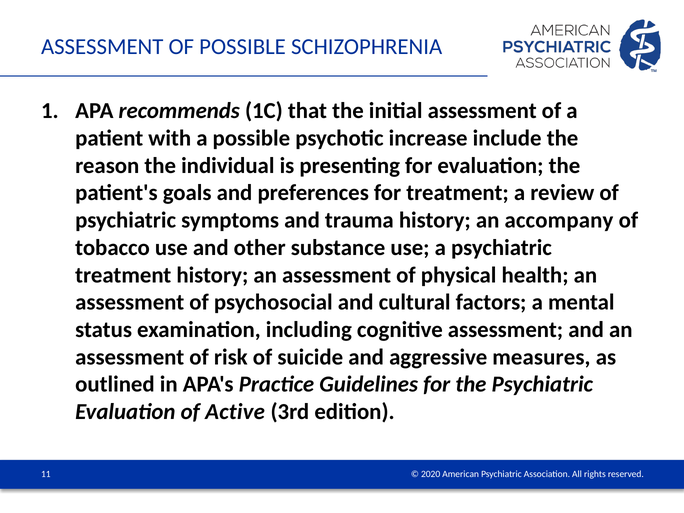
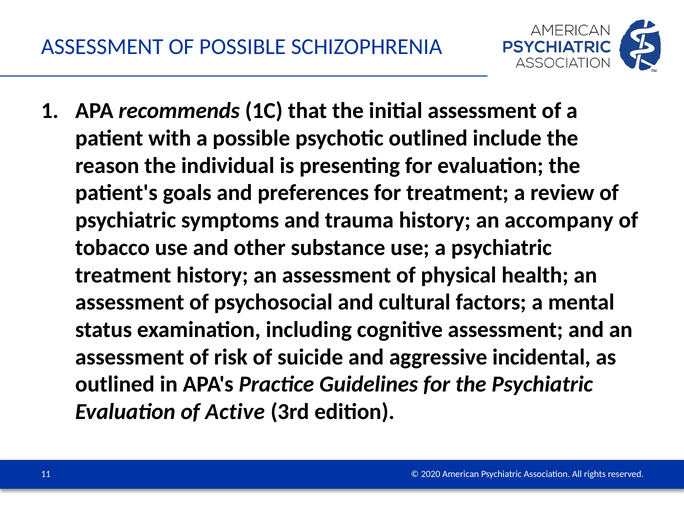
psychotic increase: increase -> outlined (428, 138)
measures: measures -> incidental (542, 357)
